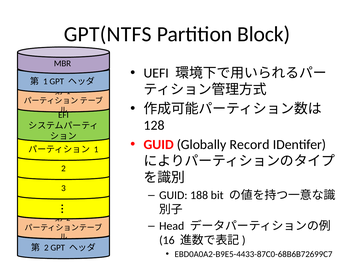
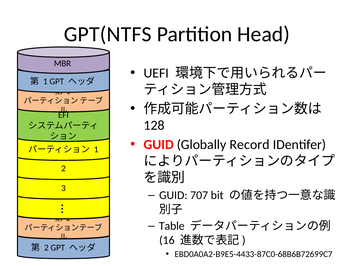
Block: Block -> Head (264, 34)
188: 188 -> 707 (199, 195)
Head: Head -> Table (172, 226)
